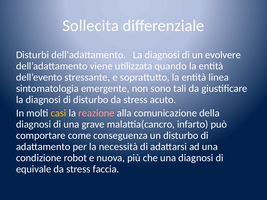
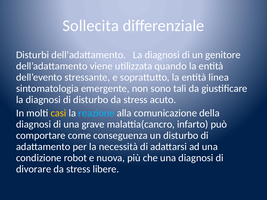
evolvere: evolvere -> genitore (223, 55)
reazione colour: pink -> light blue (96, 113)
equivale: equivale -> divorare (34, 169)
faccia: faccia -> libere (106, 169)
